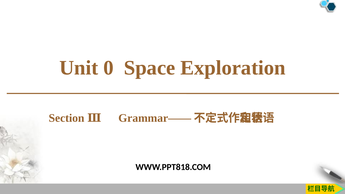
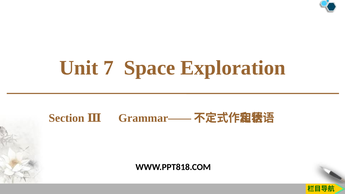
0: 0 -> 7 (108, 68)
